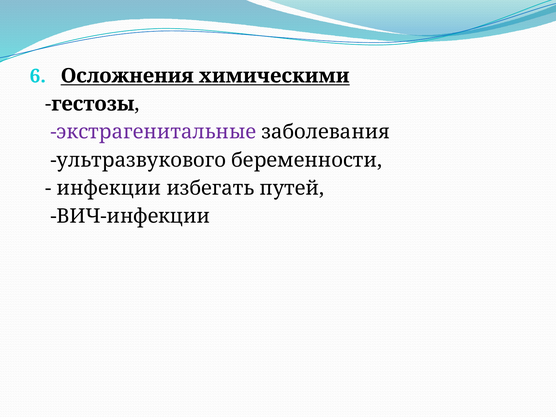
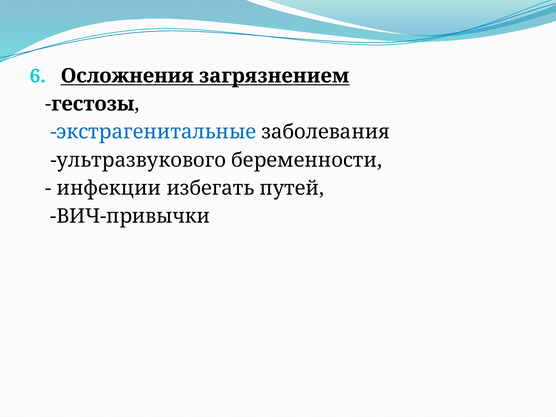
химическими: химическими -> загрязнением (274, 76)
экстрагенитальные colour: purple -> blue (153, 132)
ВИЧ-инфекции: ВИЧ-инфекции -> ВИЧ-привычки (130, 216)
